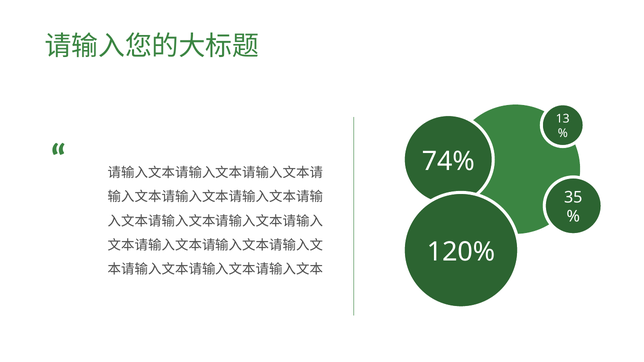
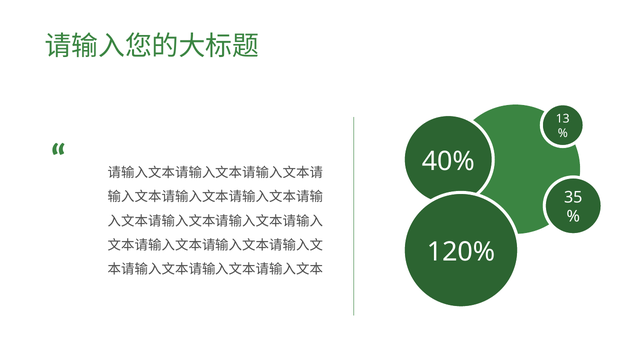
74%: 74% -> 40% (448, 161)
